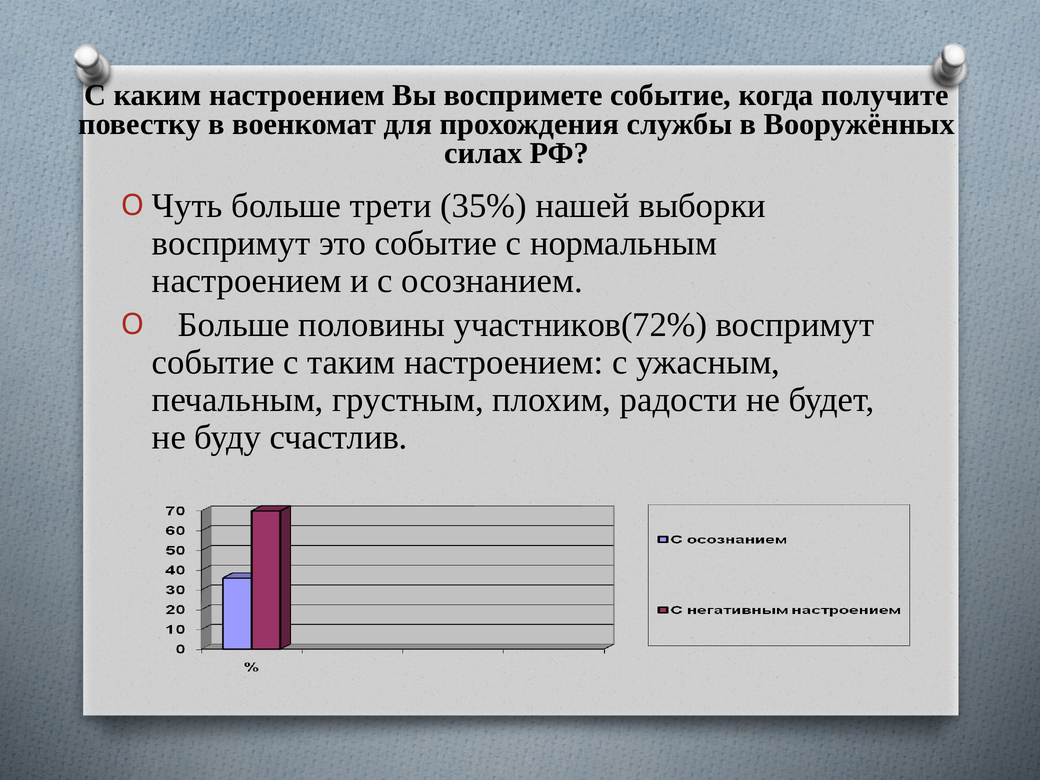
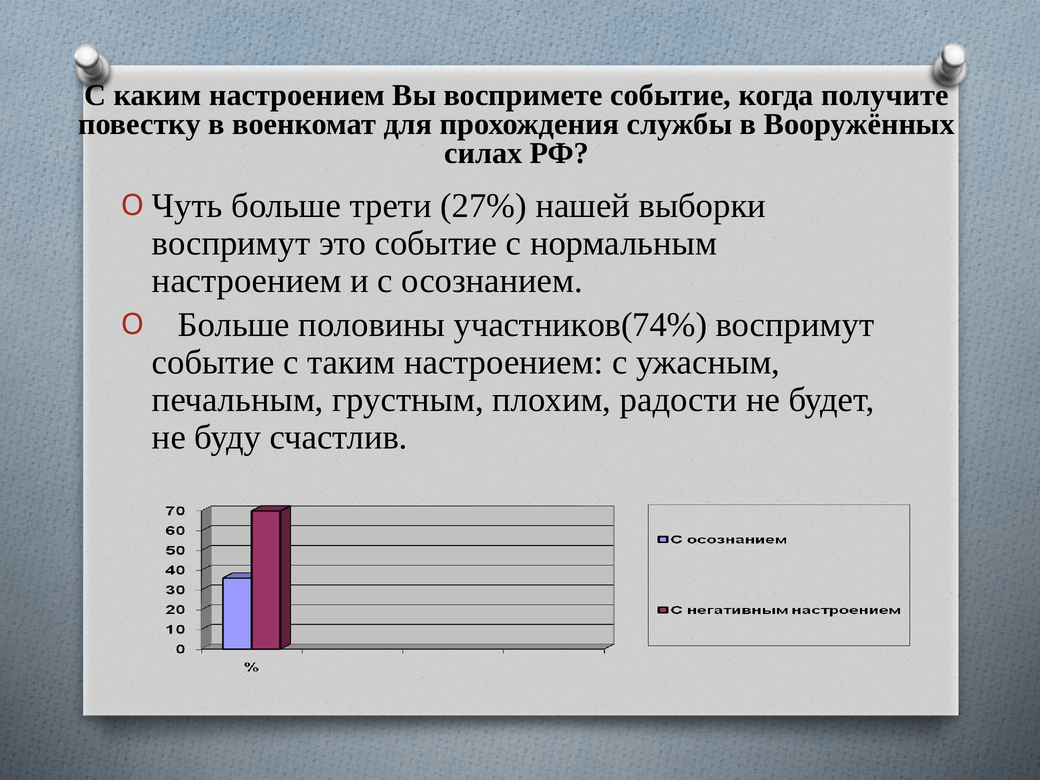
35%: 35% -> 27% (484, 206)
участников(72%: участников(72% -> участников(74% (581, 325)
